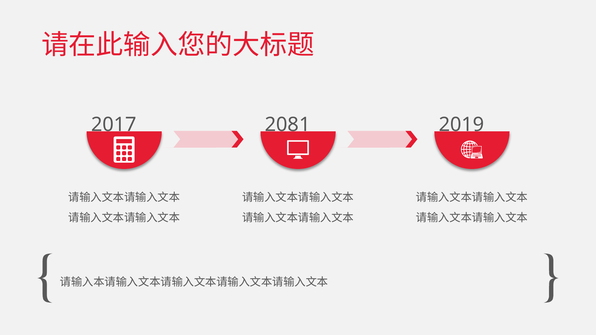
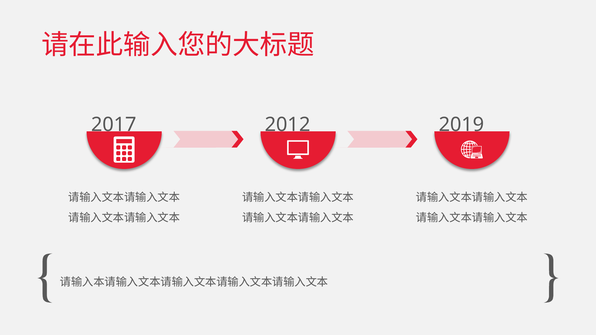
2081: 2081 -> 2012 (288, 125)
